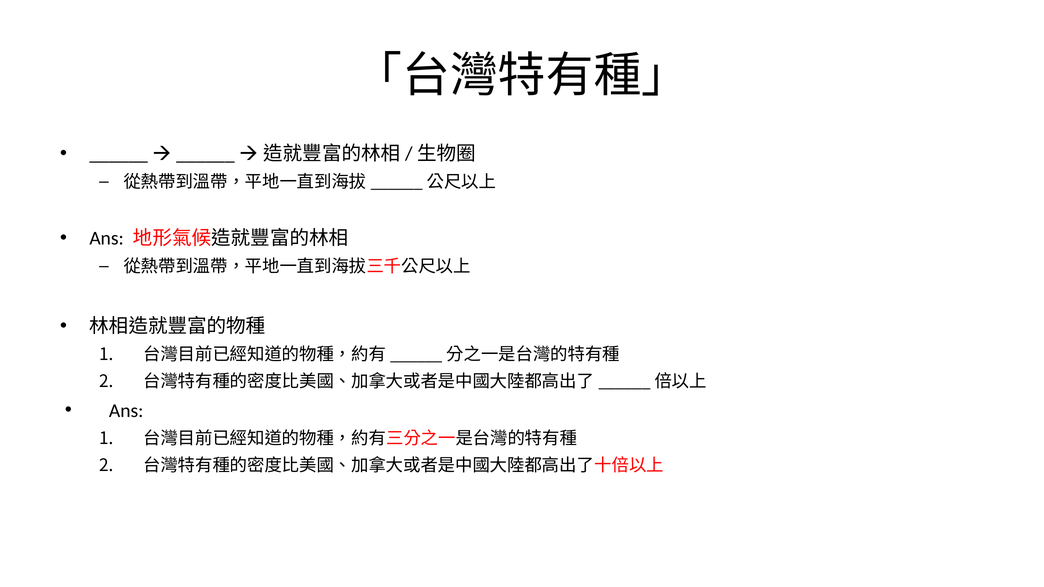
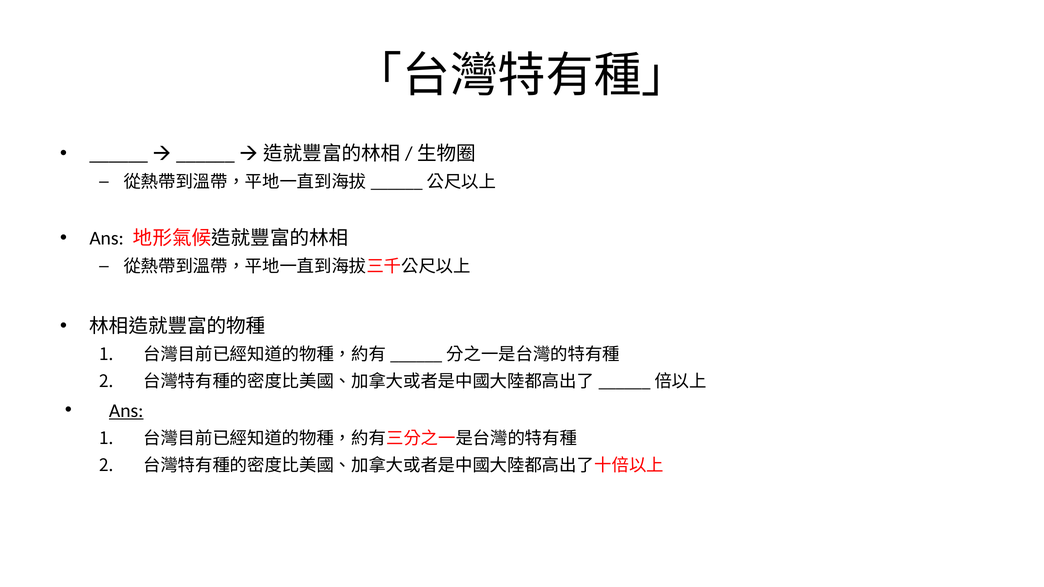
Ans underline: none -> present (126, 411)
